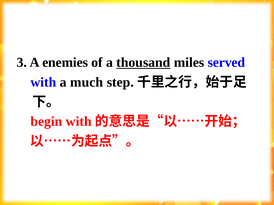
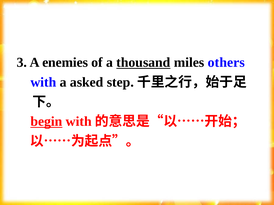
served: served -> others (226, 63)
much: much -> asked (87, 82)
begin underline: none -> present (46, 122)
